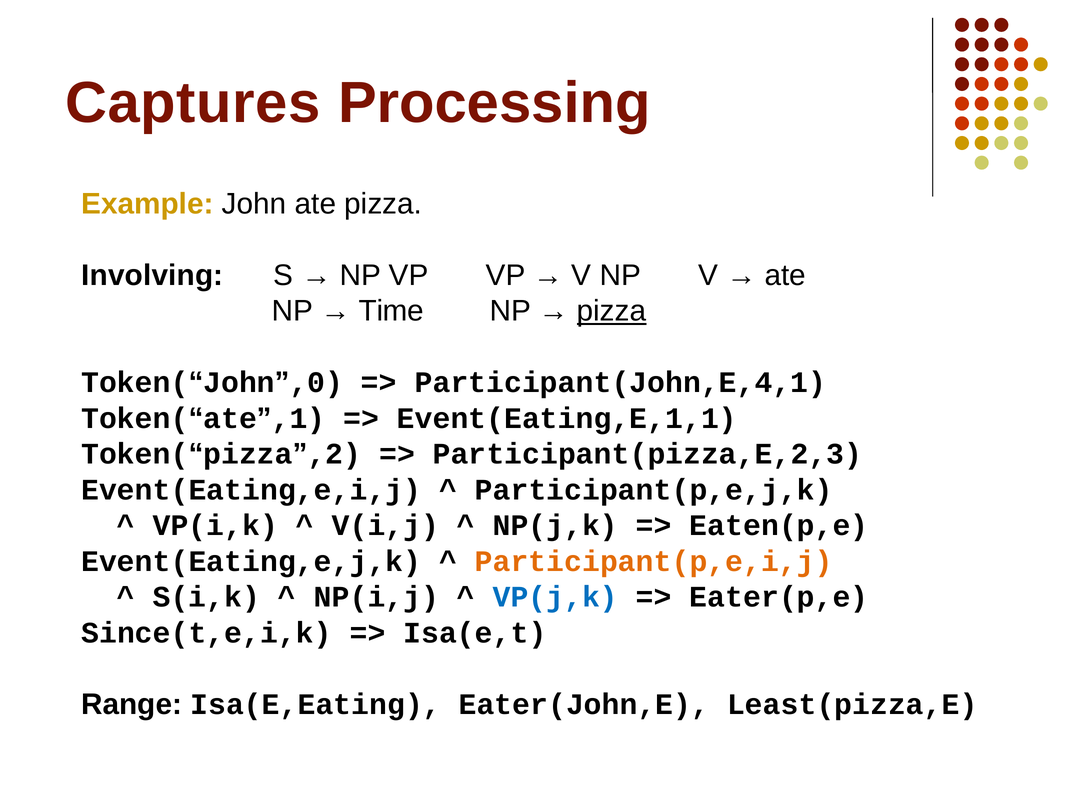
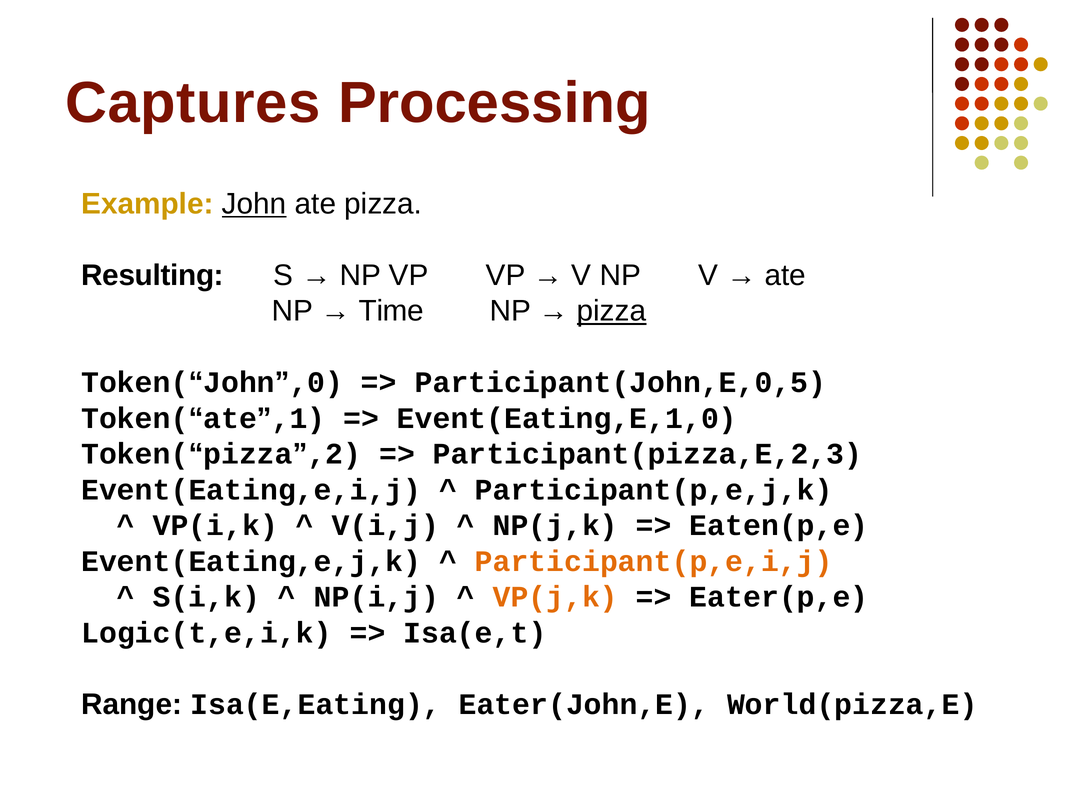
John underline: none -> present (254, 204)
Involving: Involving -> Resulting (153, 275)
Participant(John,E,4,1: Participant(John,E,4,1 -> Participant(John,E,0,5 (620, 382)
Event(Eating,E,1,1: Event(Eating,E,1,1 -> Event(Eating,E,1,0 (567, 418)
VP(j,k colour: blue -> orange (555, 597)
Since(t,e,i,k: Since(t,e,i,k -> Logic(t,e,i,k (206, 632)
Least(pizza,E: Least(pizza,E -> World(pizza,E (852, 704)
